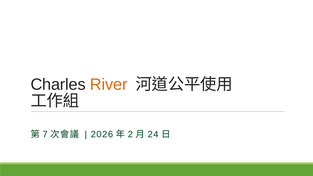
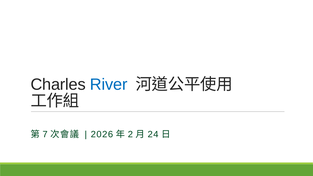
River colour: orange -> blue (109, 85)
